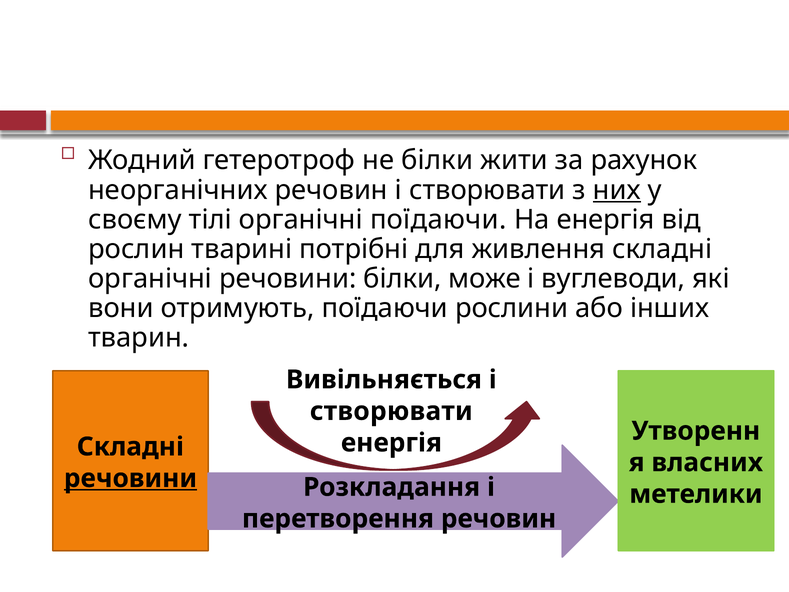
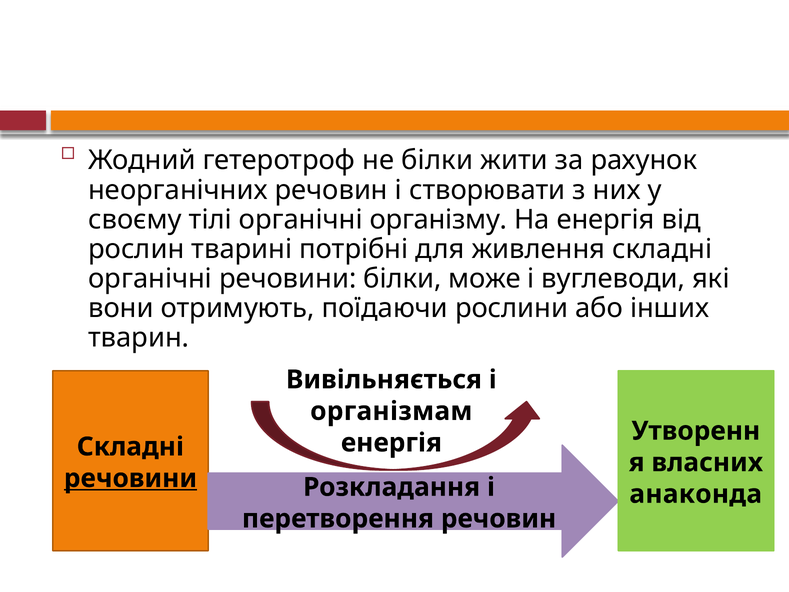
них underline: present -> none (617, 190)
органічні поїдаючи: поїдаючи -> організму (438, 219)
створювати: створювати -> організмам (391, 411)
метелики: метелики -> анаконда (696, 494)
